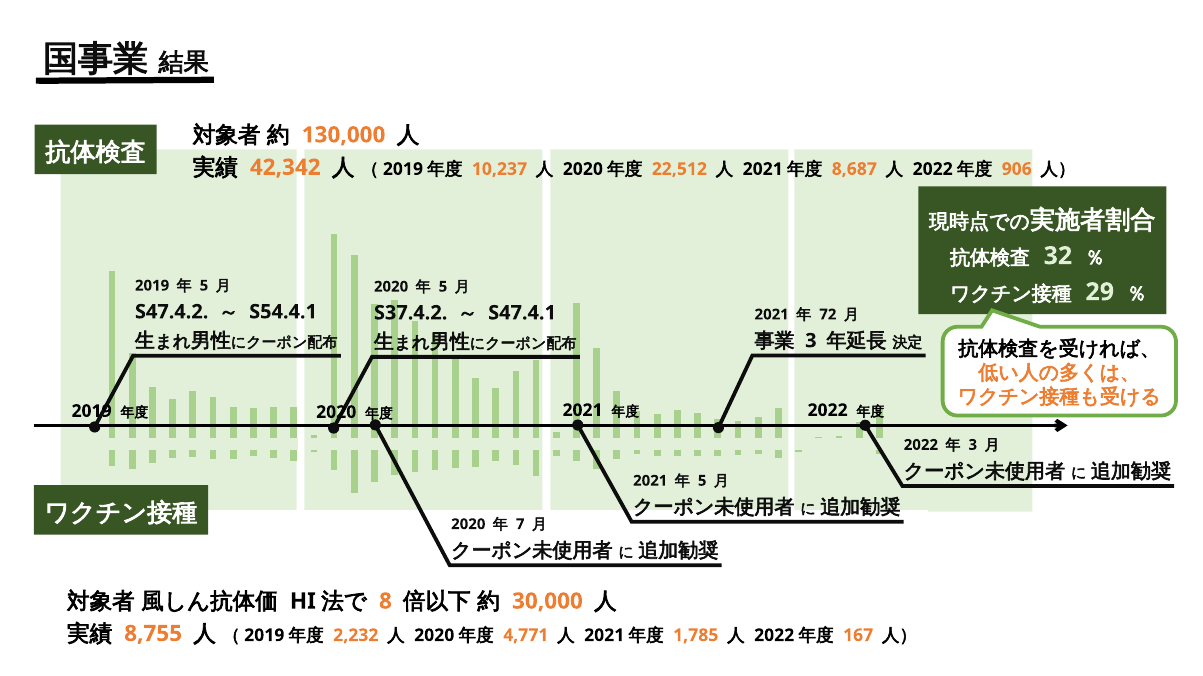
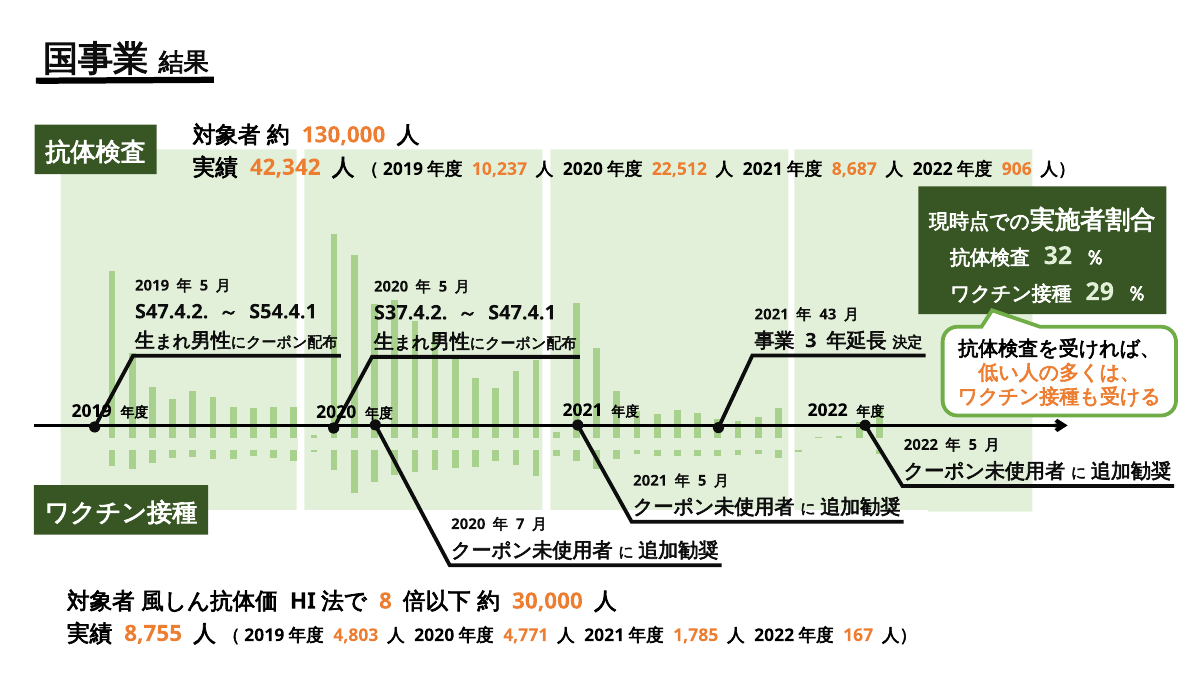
72: 72 -> 43 (828, 315)
3: 3 -> 5 (973, 445)
2,232: 2,232 -> 4,803 (356, 636)
